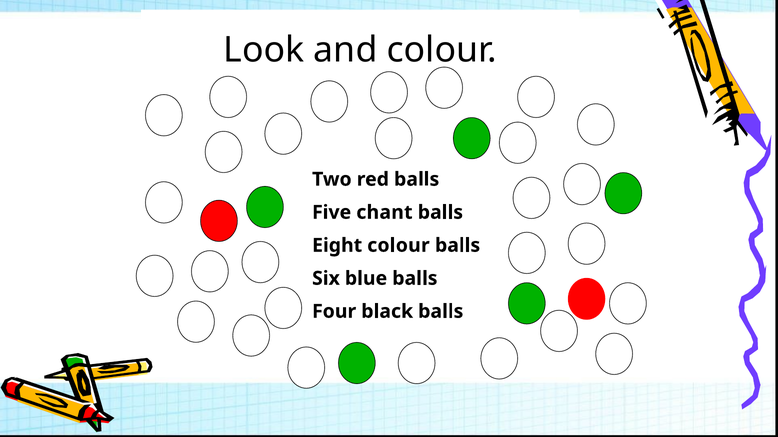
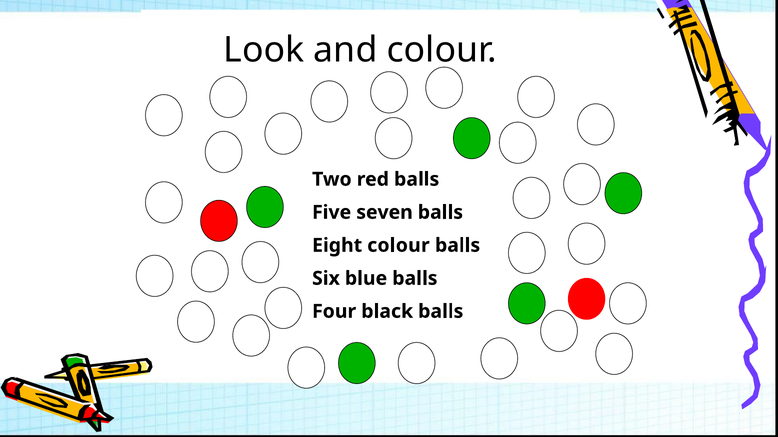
chant: chant -> seven (385, 213)
